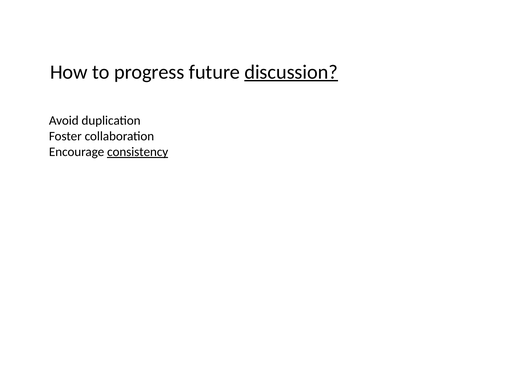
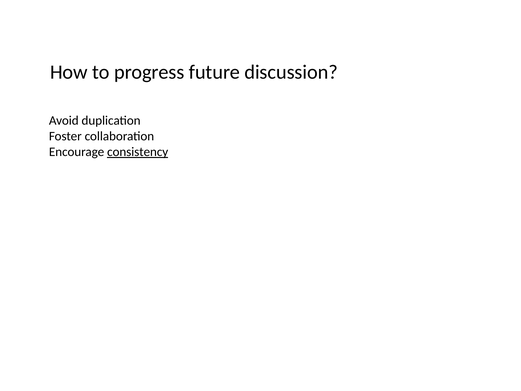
discussion underline: present -> none (291, 72)
